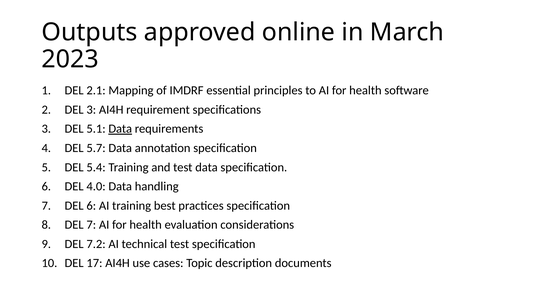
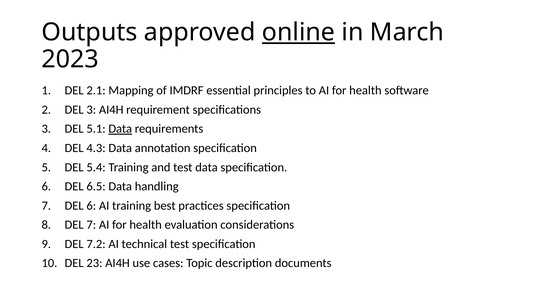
online underline: none -> present (298, 32)
5.7: 5.7 -> 4.3 (96, 148)
4.0: 4.0 -> 6.5 (96, 186)
17: 17 -> 23 (94, 263)
